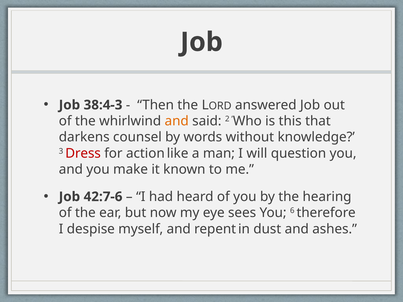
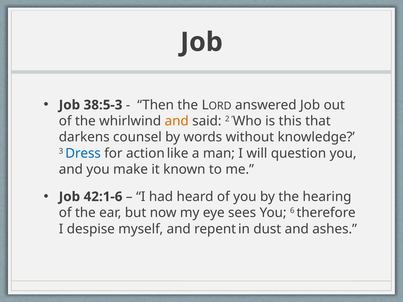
38:4-3: 38:4-3 -> 38:5-3 (103, 105)
Dress colour: red -> blue (83, 153)
42:7-6: 42:7-6 -> 42:1-6 (103, 197)
